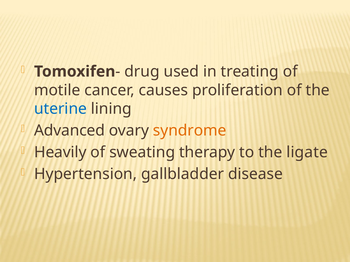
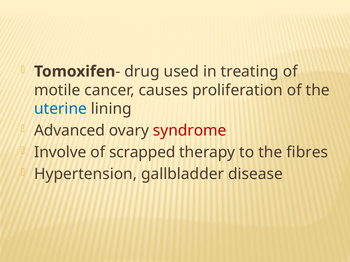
syndrome colour: orange -> red (190, 131)
Heavily: Heavily -> Involve (60, 153)
sweating: sweating -> scrapped (142, 153)
ligate: ligate -> fibres (307, 153)
